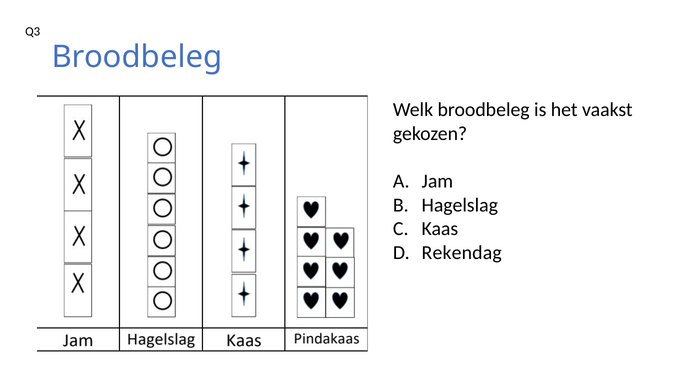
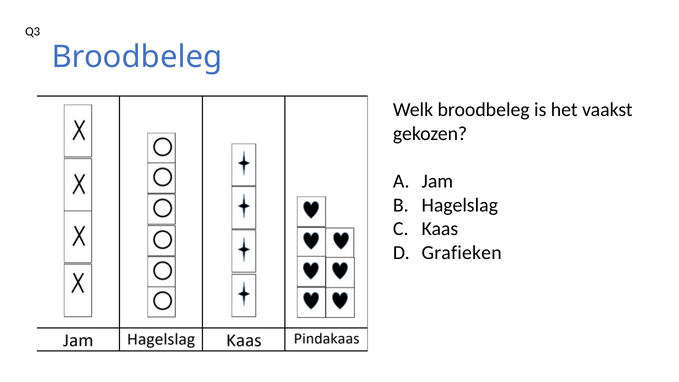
Rekendag: Rekendag -> Grafieken (462, 253)
